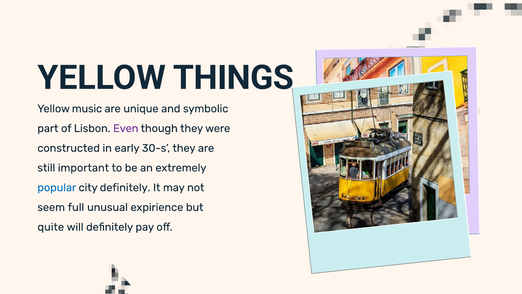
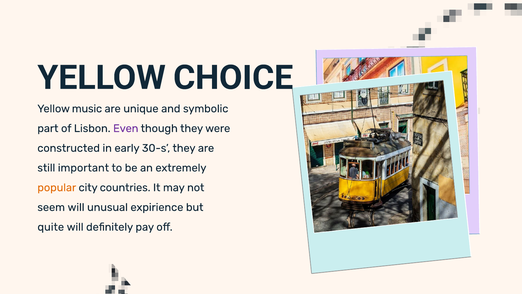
THINGS: THINGS -> CHOICE (233, 78)
popular colour: blue -> orange (57, 187)
city definitely: definitely -> countries (125, 187)
seem full: full -> will (76, 207)
